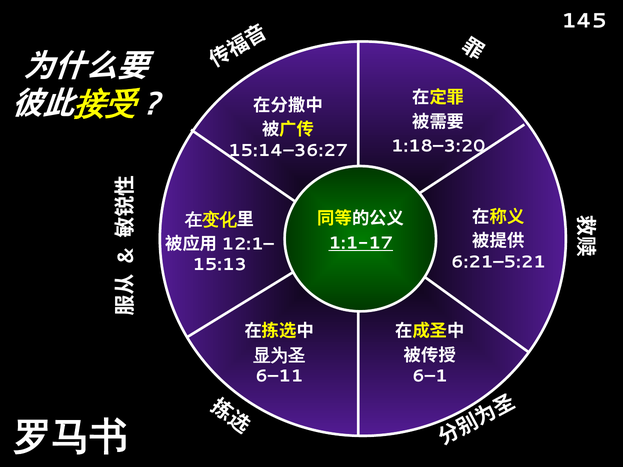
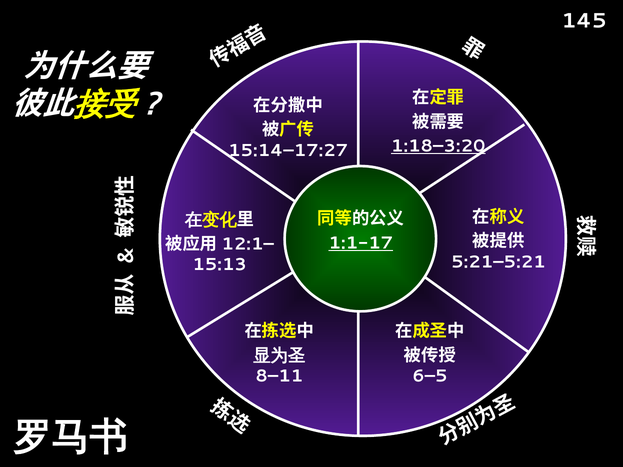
1:18–3:20 underline: none -> present (438, 146)
15:14–36:27: 15:14–36:27 -> 15:14–17:27 (288, 150)
6:21–5:21: 6:21–5:21 -> 5:21–5:21 (498, 262)
6–11: 6–11 -> 8–11 (279, 376)
6–1: 6–1 -> 6–5 (430, 376)
